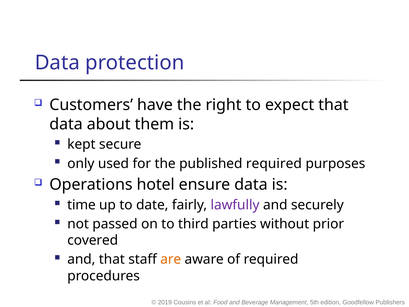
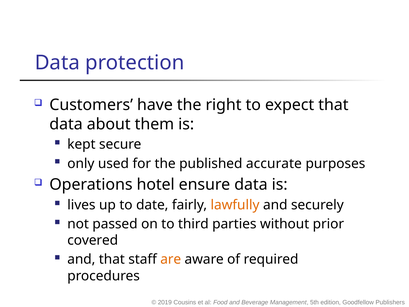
published required: required -> accurate (274, 163)
time: time -> lives (81, 205)
lawfully colour: purple -> orange (235, 205)
